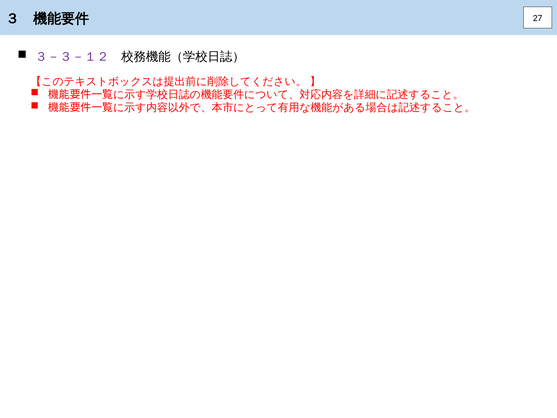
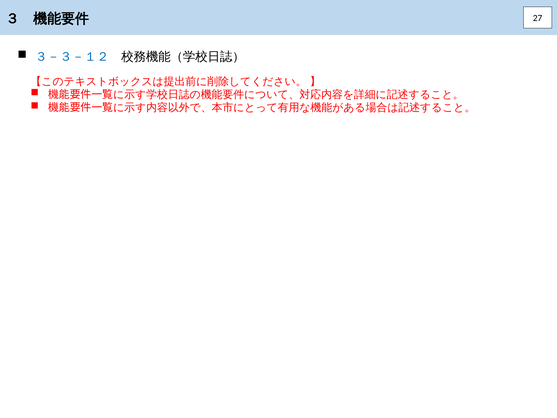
３－３－１２ colour: purple -> blue (72, 57)
